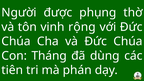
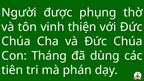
rộng: rộng -> thiện (82, 27)
